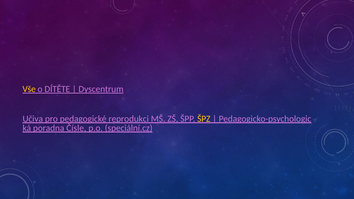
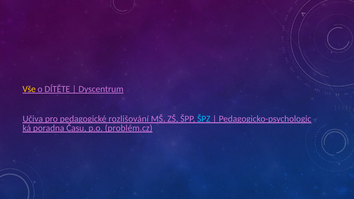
reprodukci: reprodukci -> rozlišování (129, 119)
ŠPZ colour: yellow -> light blue (204, 119)
Čísle: Čísle -> Času (76, 128)
speciální.cz: speciální.cz -> problém.cz (129, 128)
